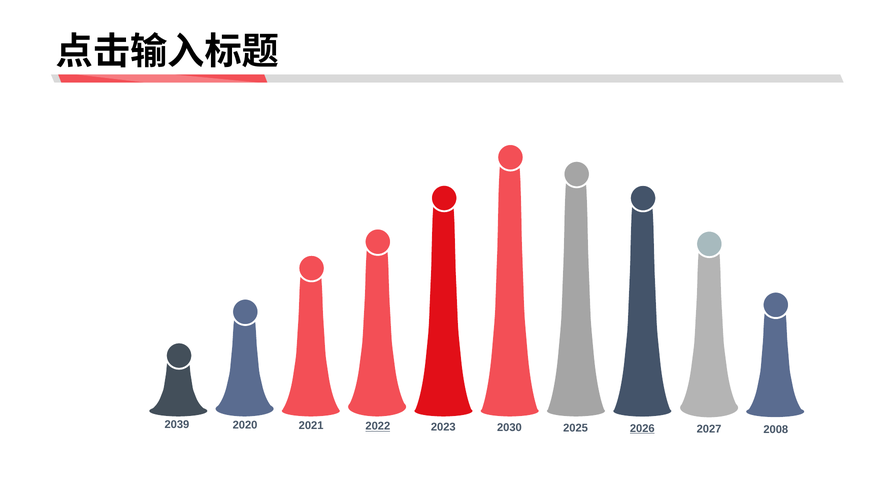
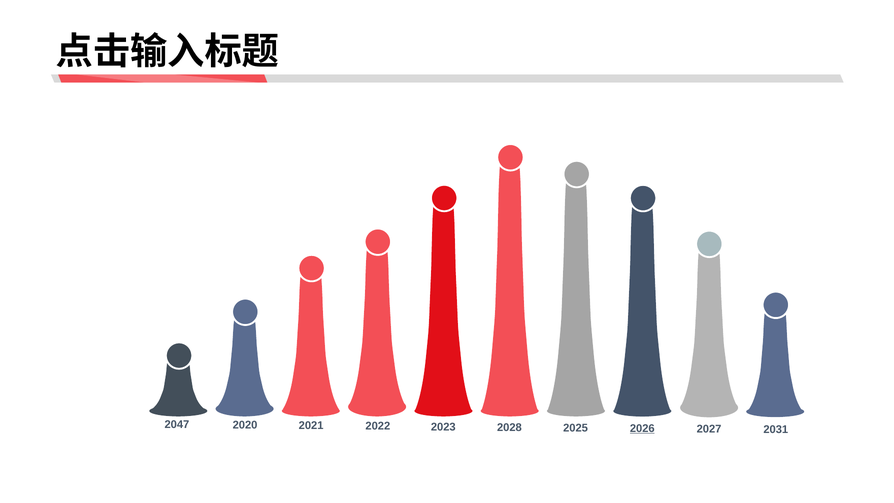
2039: 2039 -> 2047 (177, 425)
2022 underline: present -> none (378, 426)
2030: 2030 -> 2028 (509, 427)
2008: 2008 -> 2031 (776, 430)
